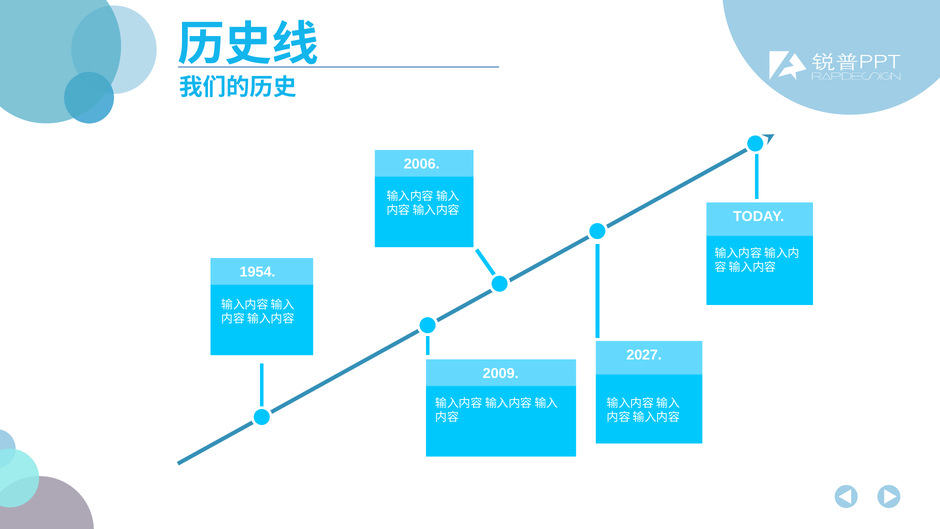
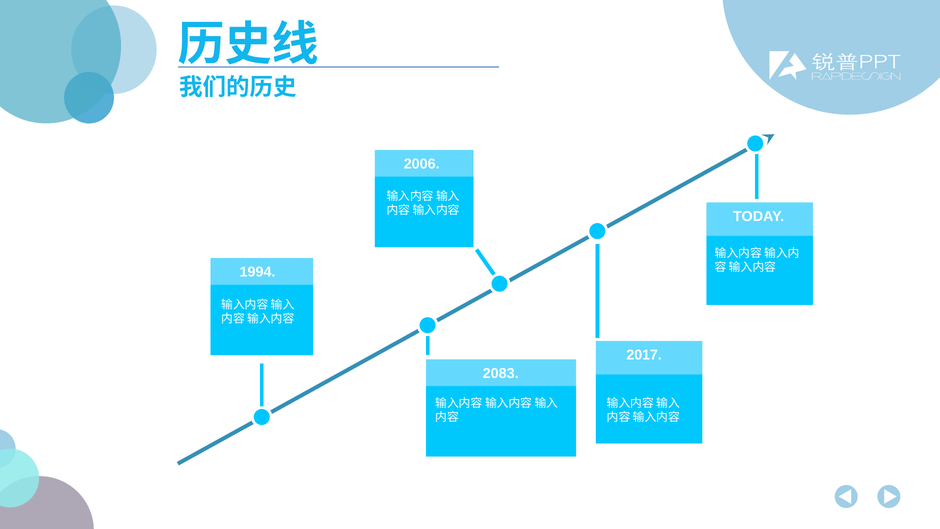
1954: 1954 -> 1994 (258, 272)
2027: 2027 -> 2017 (644, 355)
2009: 2009 -> 2083 (501, 373)
